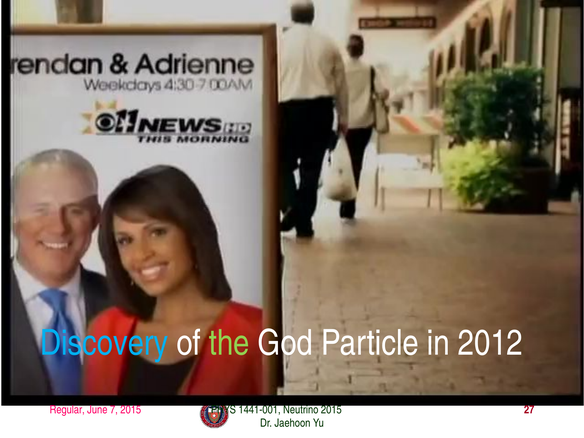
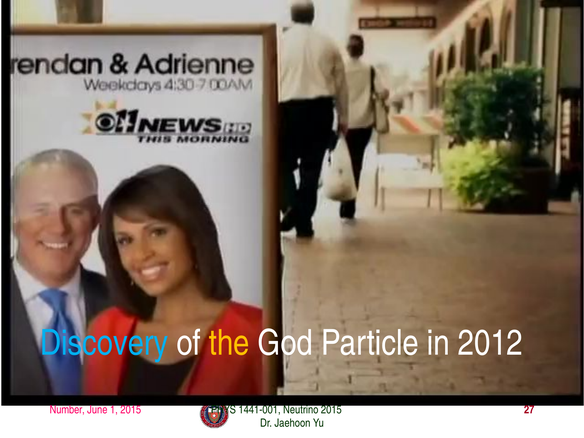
the colour: light green -> yellow (229, 343)
Regular: Regular -> Number (67, 410)
7: 7 -> 1 (114, 410)
